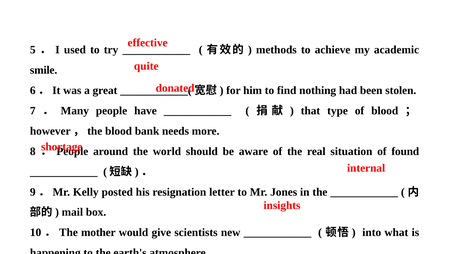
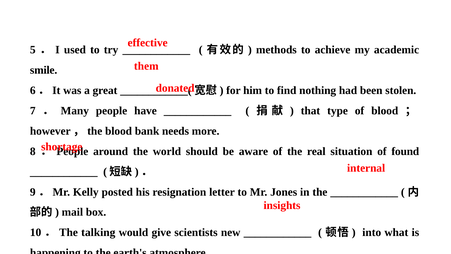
quite: quite -> them (146, 66)
mother: mother -> talking (98, 232)
